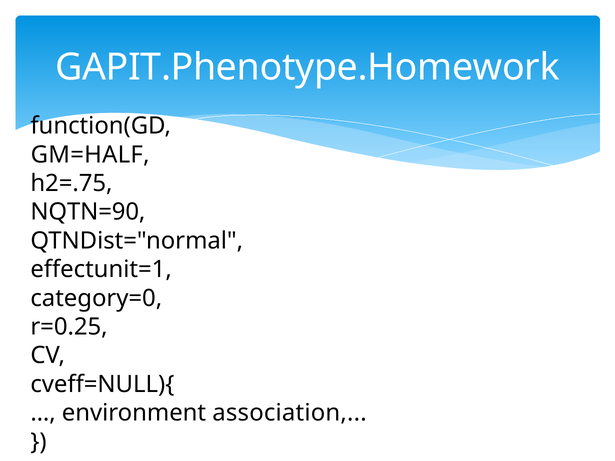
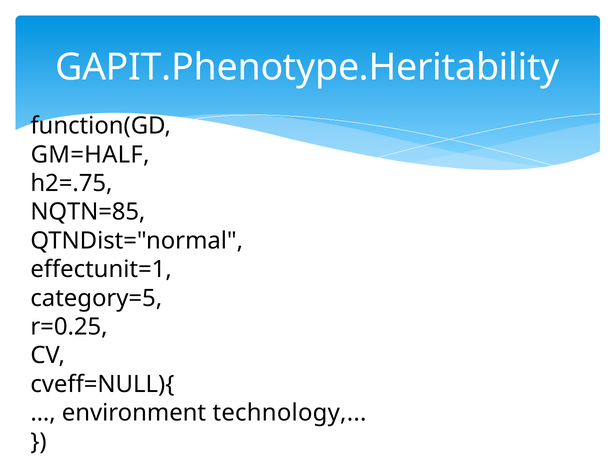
GAPIT.Phenotype.Homework: GAPIT.Phenotype.Homework -> GAPIT.Phenotype.Heritability (307, 68)
NQTN=90: NQTN=90 -> NQTN=85 (88, 212)
category=0: category=0 -> category=5 (96, 298)
association: association -> technology (289, 413)
